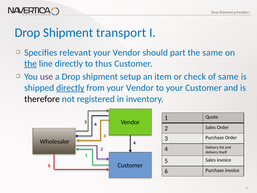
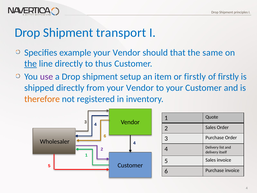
relevant: relevant -> example (75, 52)
part: part -> that (178, 52)
or check: check -> firstly (195, 77)
of same: same -> firstly (228, 77)
directly underline: present -> none (70, 88)
therefore colour: black -> orange (42, 99)
